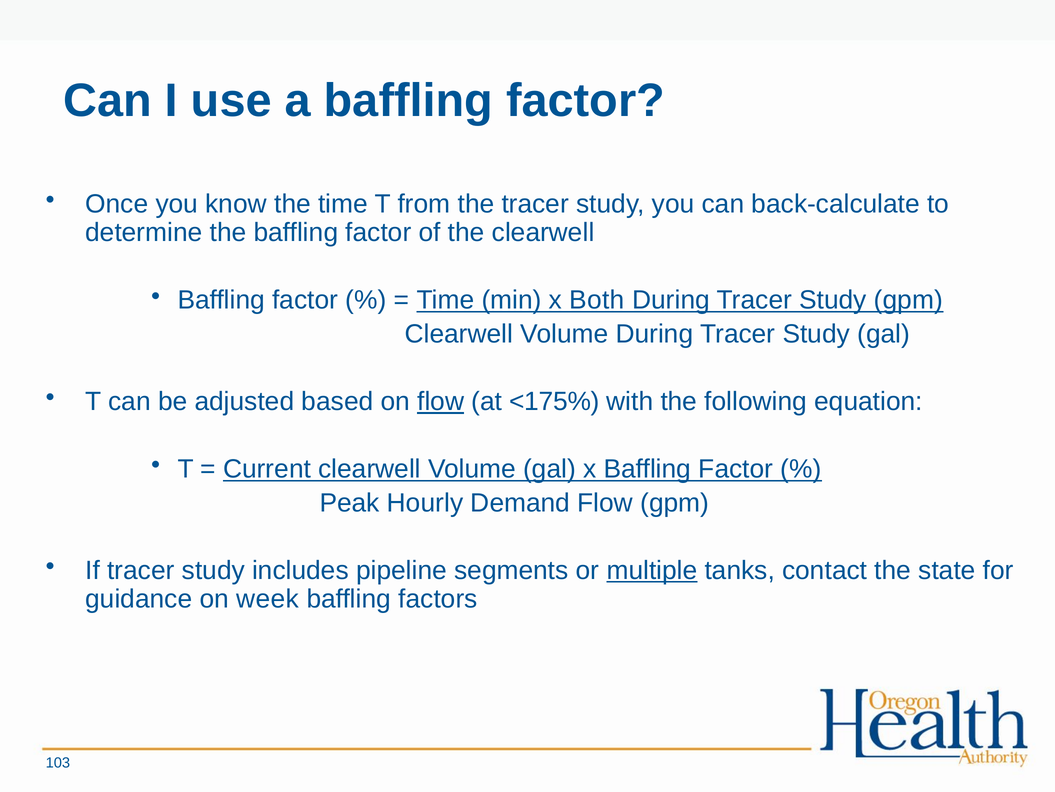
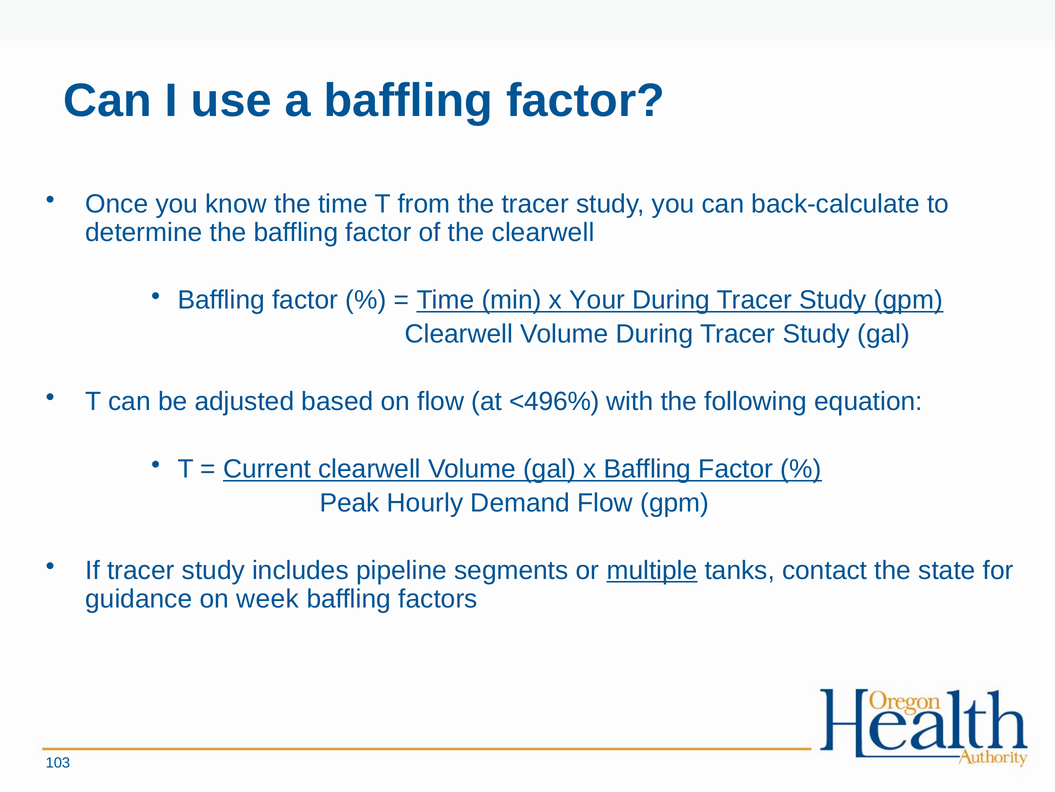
Both: Both -> Your (597, 300)
flow underline: present -> none (441, 401)
<175%: <175% -> <496% (554, 401)
